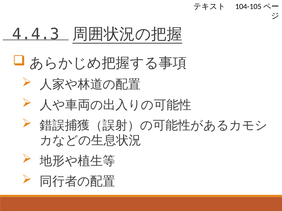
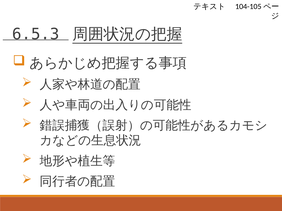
4.4.3: 4.4.3 -> 6.5.3 (36, 34)
